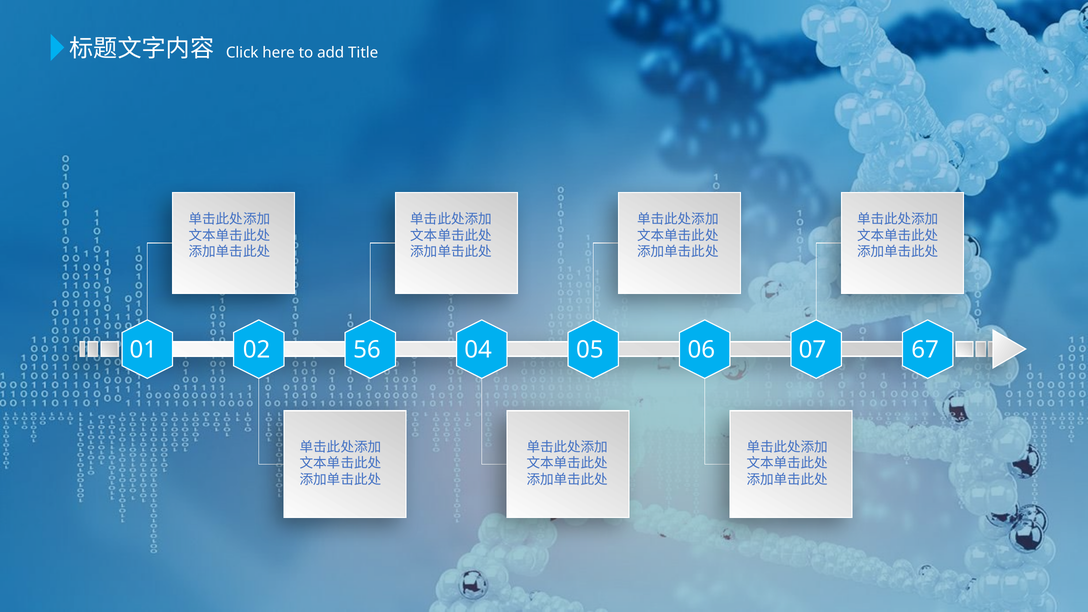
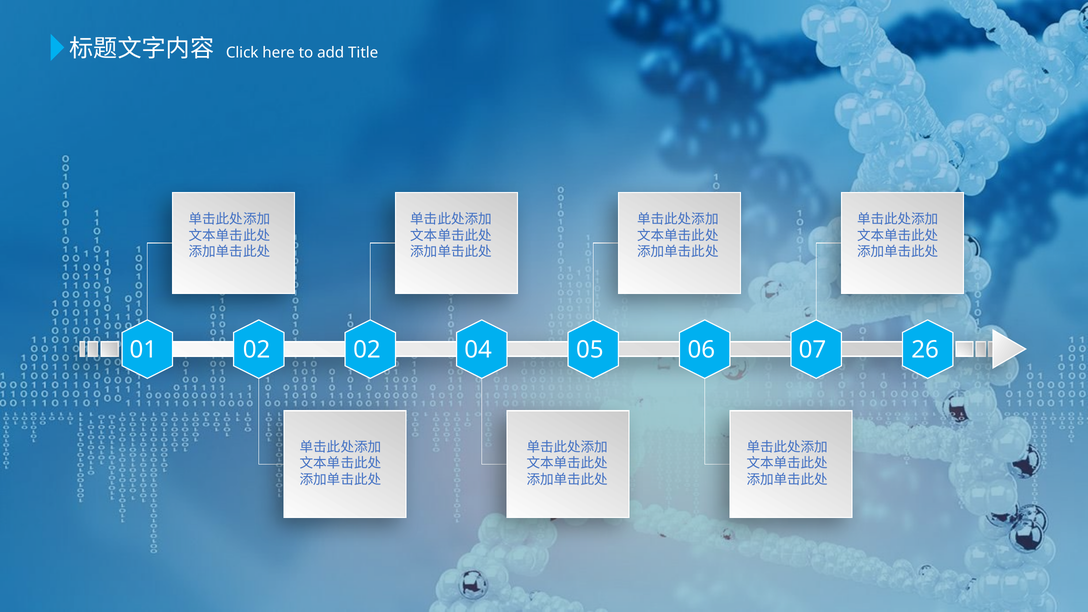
02 56: 56 -> 02 (367, 350)
67: 67 -> 26 (925, 350)
